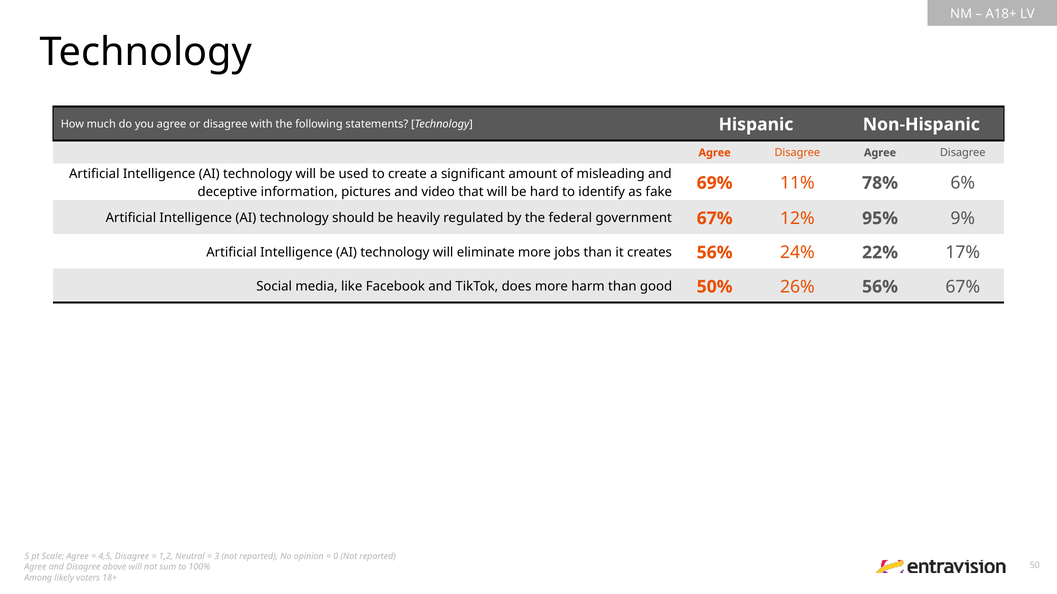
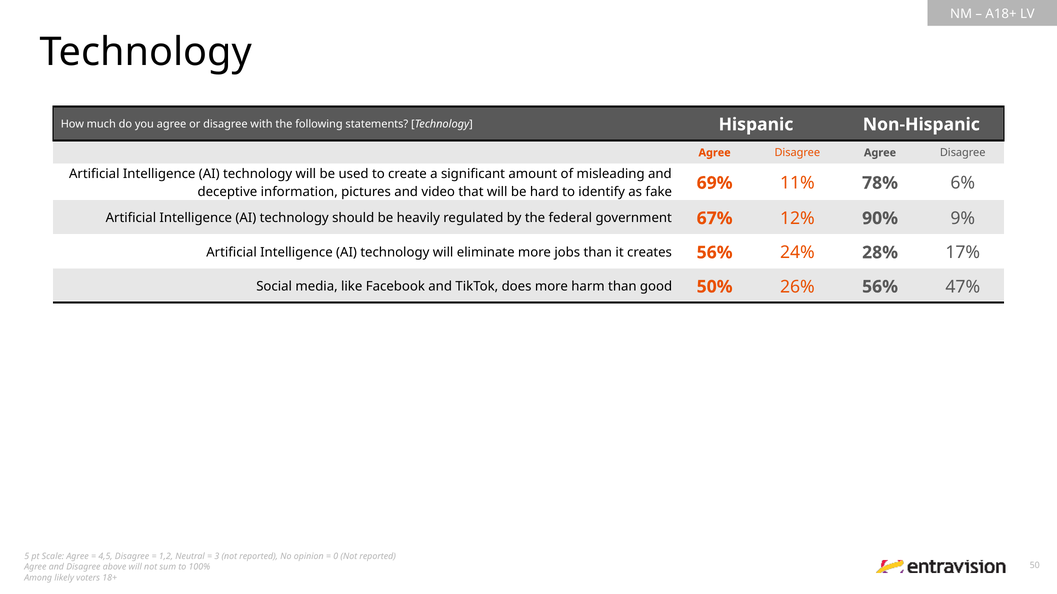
95%: 95% -> 90% (880, 219)
22%: 22% -> 28% (880, 253)
56% 67%: 67% -> 47% (963, 287)
